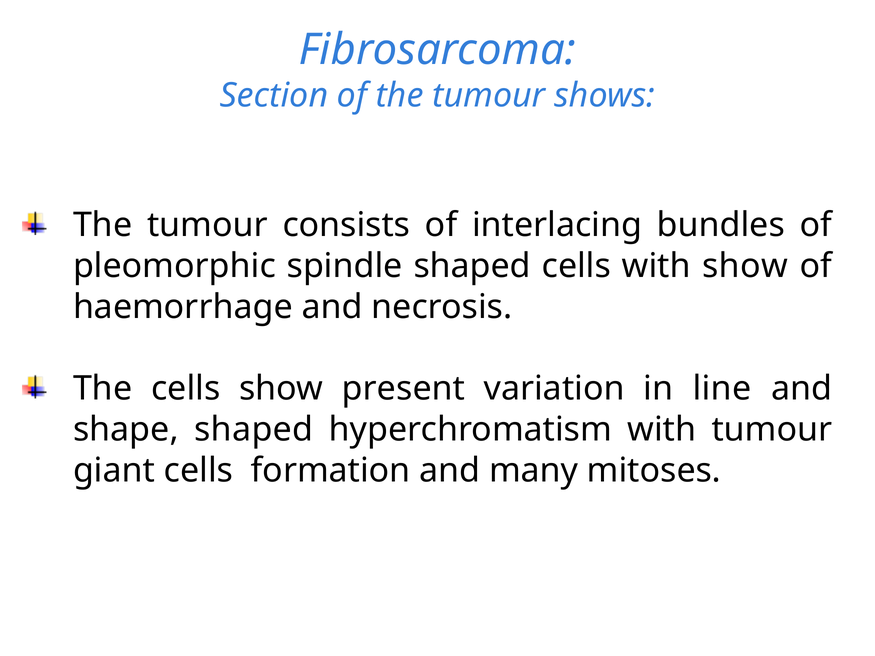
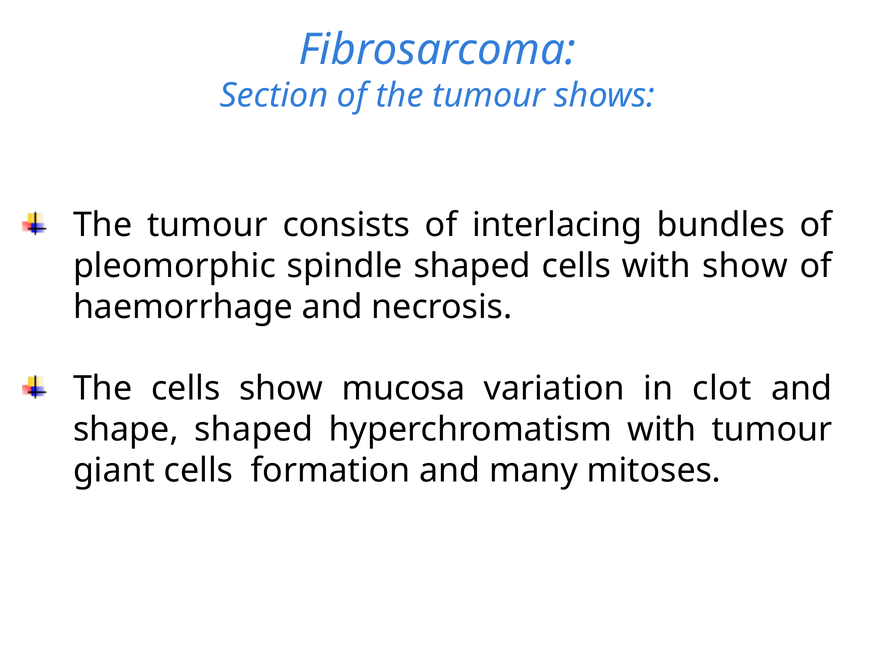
present: present -> mucosa (404, 389)
line: line -> clot (722, 389)
